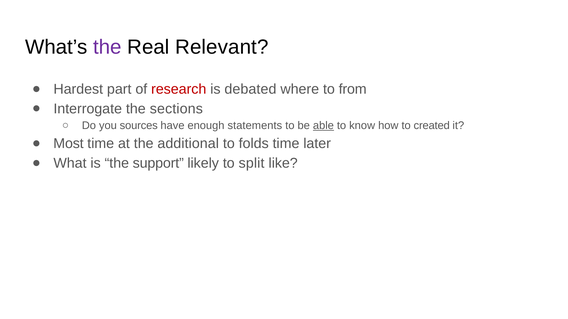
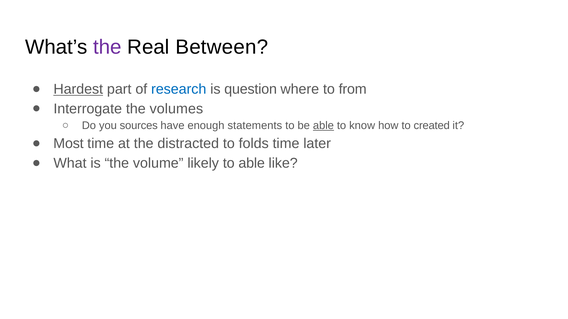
Relevant: Relevant -> Between (222, 47)
Hardest underline: none -> present (78, 89)
research colour: red -> blue (179, 89)
debated: debated -> question (251, 89)
sections: sections -> volumes (176, 109)
additional: additional -> distracted (188, 144)
support: support -> volume (158, 163)
to split: split -> able (252, 163)
